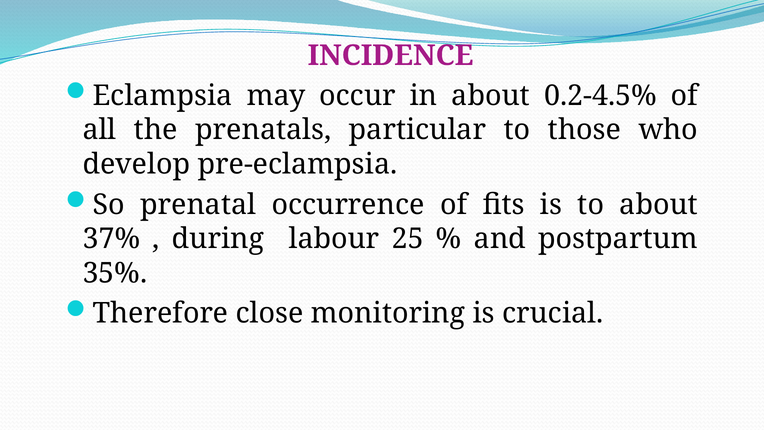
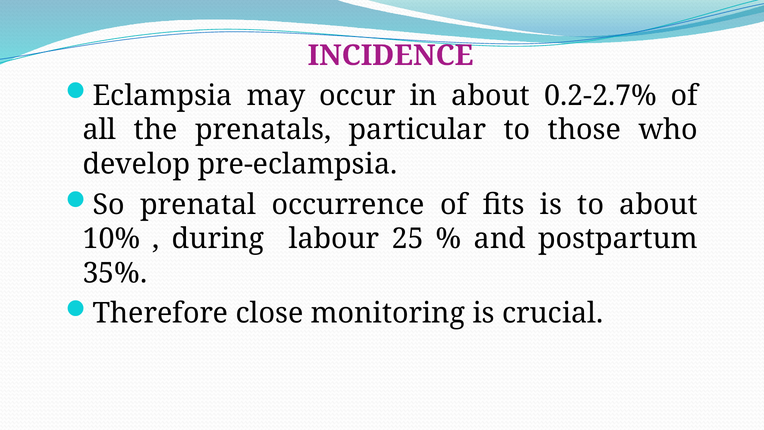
0.2-4.5%: 0.2-4.5% -> 0.2-2.7% (600, 96)
37%: 37% -> 10% (111, 239)
